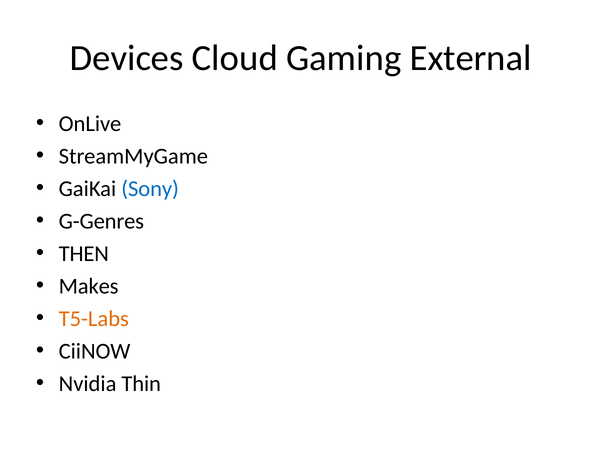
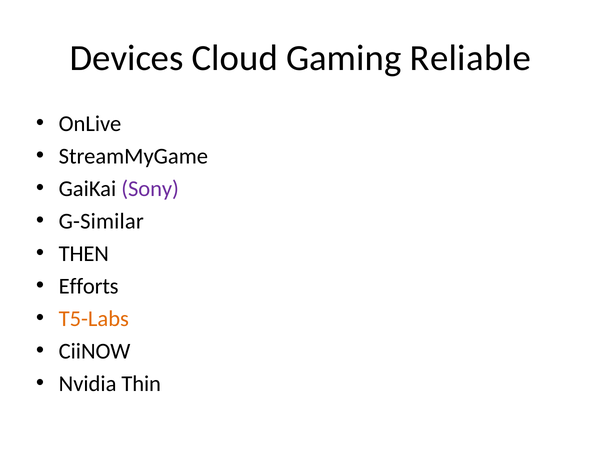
External: External -> Reliable (470, 58)
Sony colour: blue -> purple (150, 188)
G-Genres: G-Genres -> G-Similar (101, 221)
Makes: Makes -> Efforts (89, 286)
